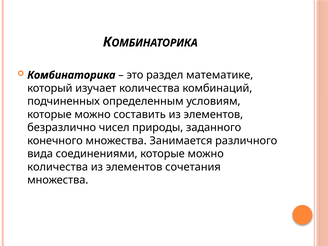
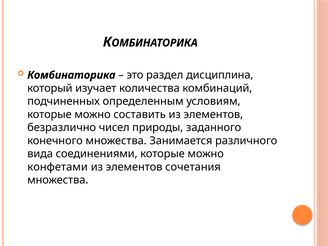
математике: математике -> дисциплина (220, 75)
количества: количества -> конфетами (58, 167)
